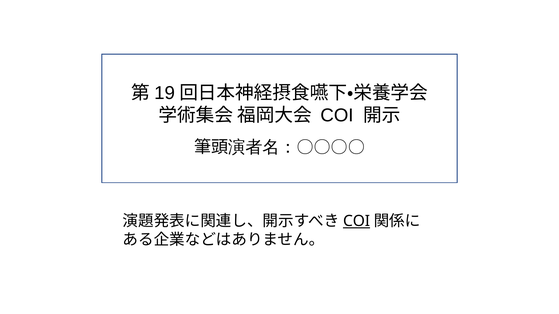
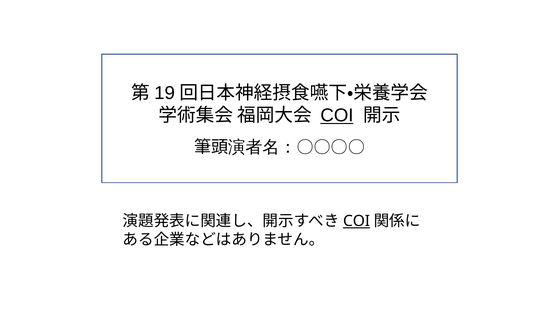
COI underline: none -> present (337, 116)
